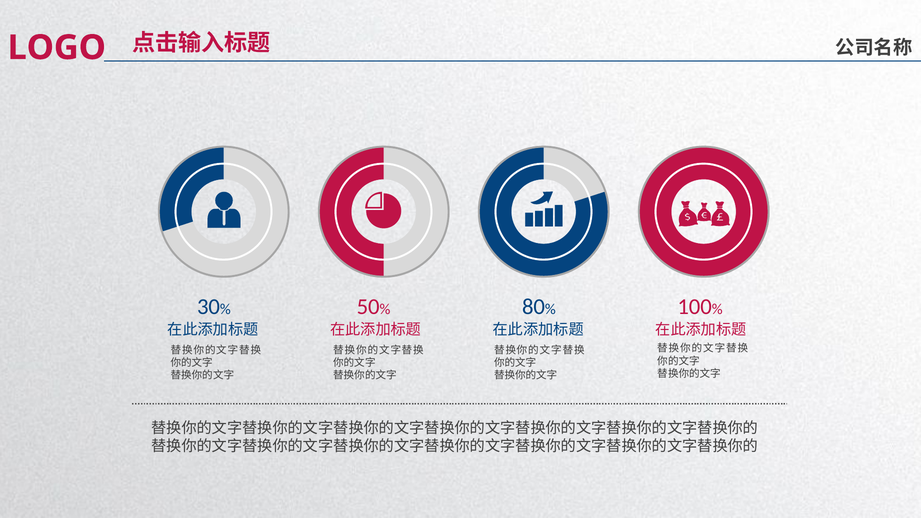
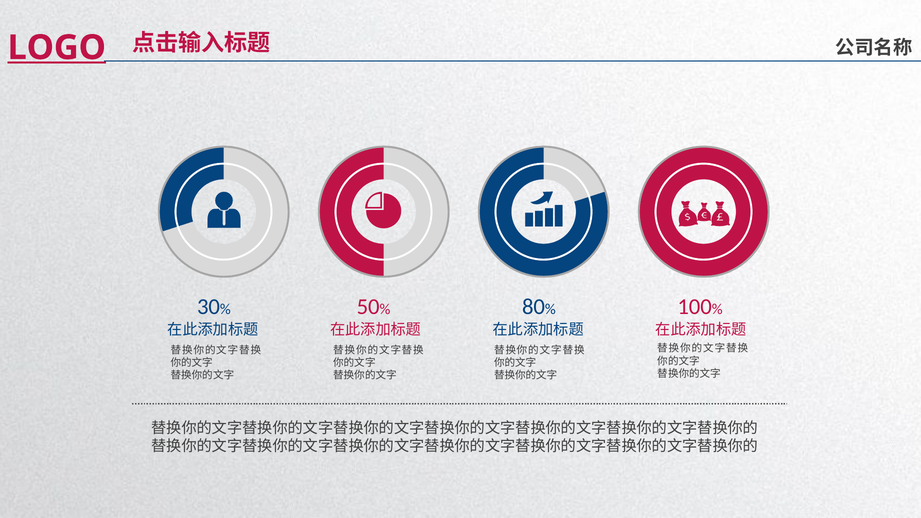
LOGO underline: none -> present (57, 48)
